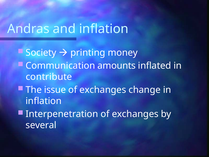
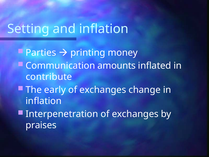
Andras: Andras -> Setting (28, 29)
Society: Society -> Parties (41, 53)
issue: issue -> early (55, 90)
several: several -> praises (41, 125)
